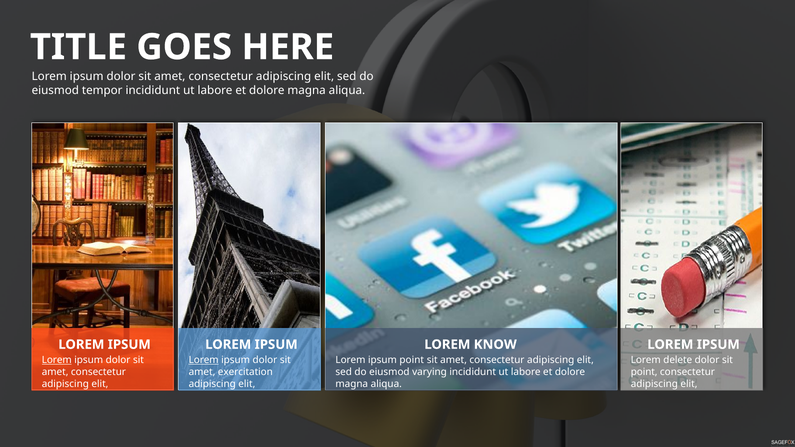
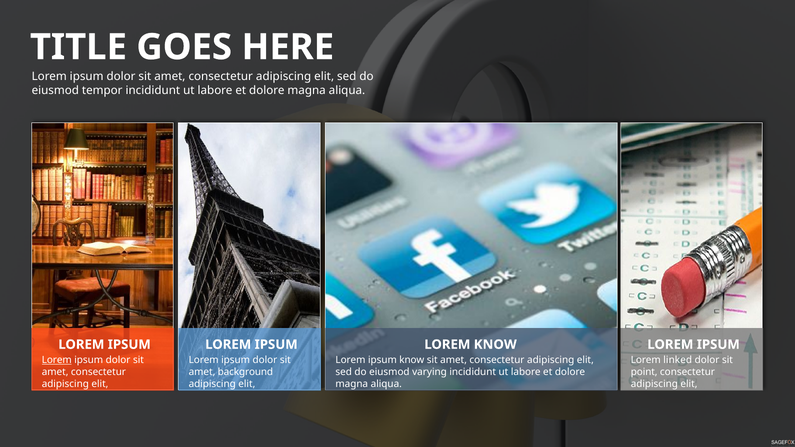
Lorem underline: present -> none (204, 360)
ipsum point: point -> know (412, 360)
delete: delete -> linked (678, 360)
exercitation: exercitation -> background (245, 372)
